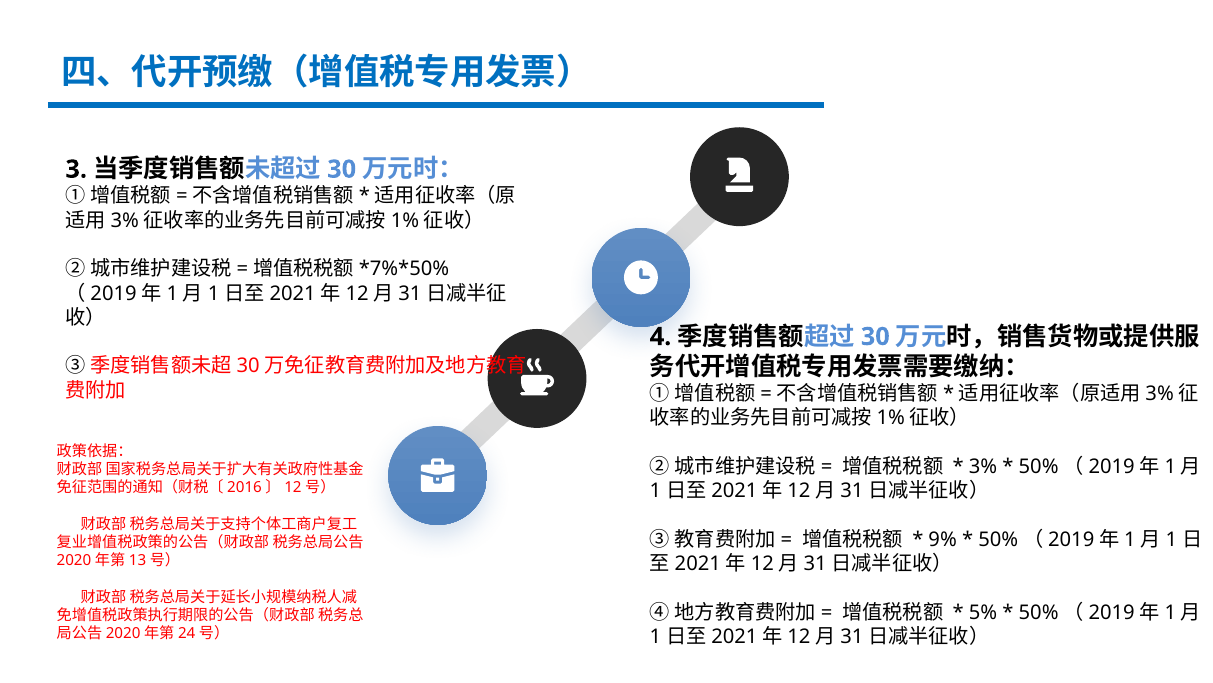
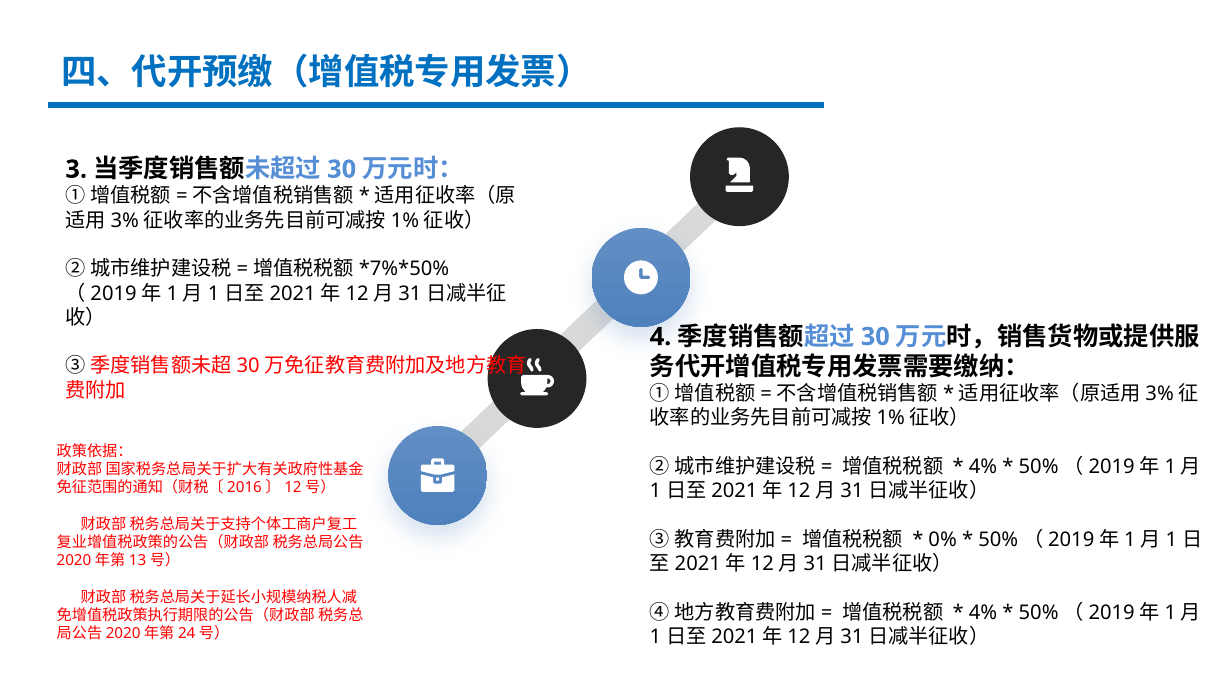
3%: 3% -> 4% (983, 467)
9%: 9% -> 0% (943, 540)
5%: 5% -> 4% (983, 613)
